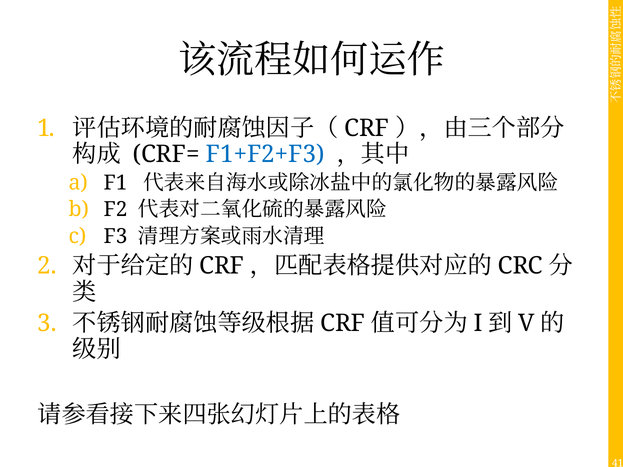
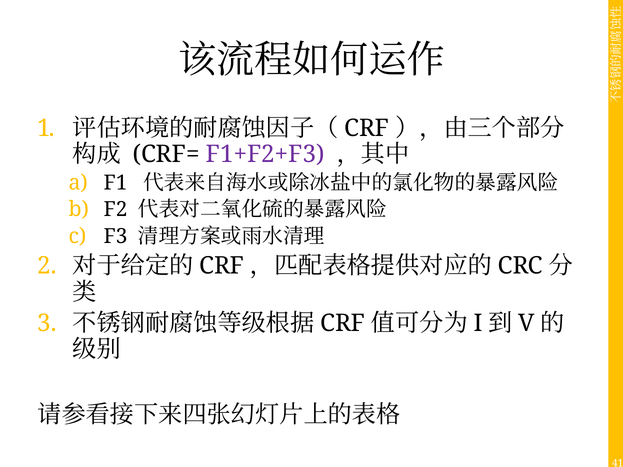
F1+F2+F3 colour: blue -> purple (265, 155)
